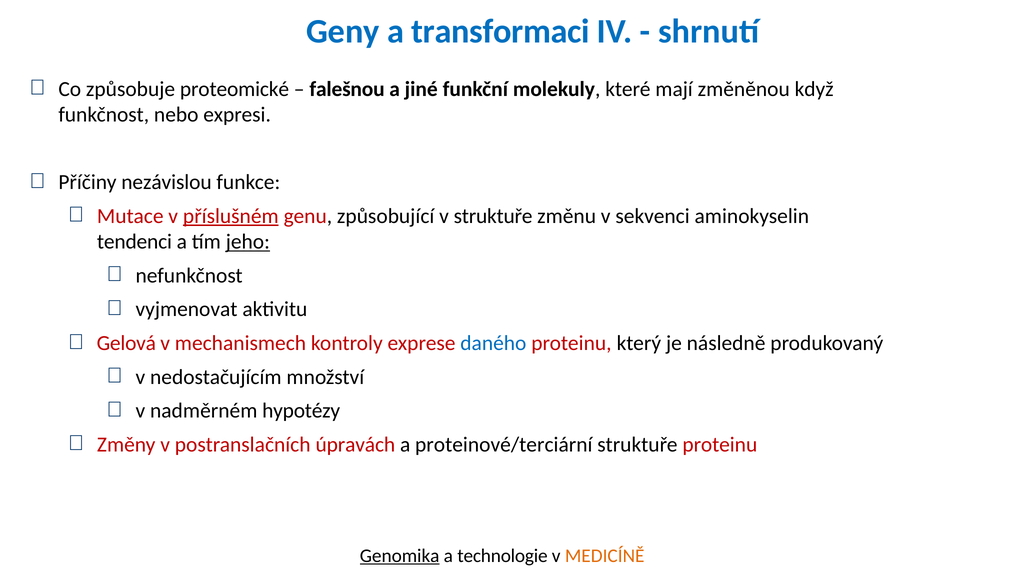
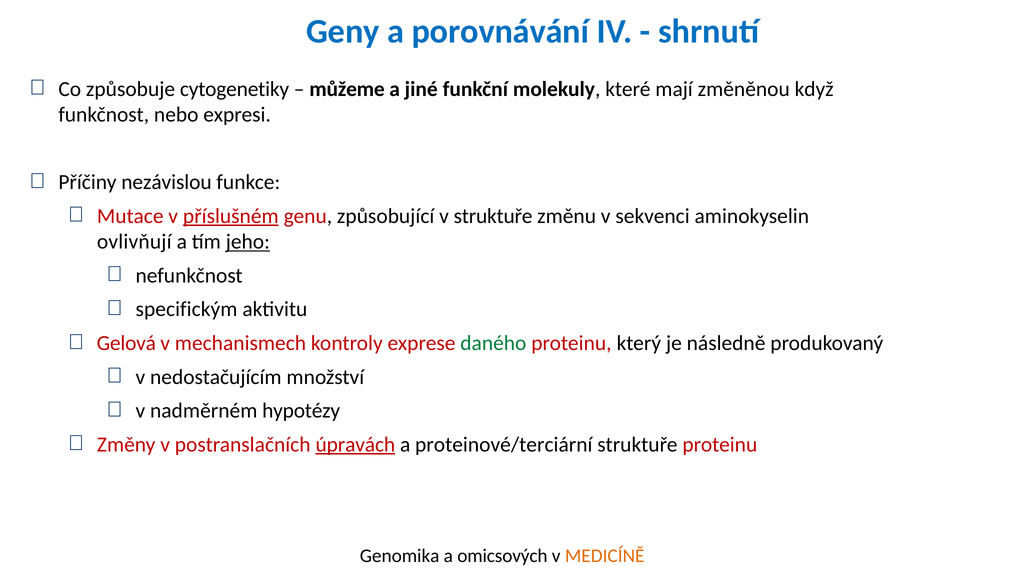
transformaci: transformaci -> porovnávání (500, 31)
proteomické: proteomické -> cytogenetiky (235, 89)
falešnou: falešnou -> můžeme (347, 89)
tendenci: tendenci -> ovlivňují (134, 242)
vyjmenovat: vyjmenovat -> specifickým (187, 309)
daného colour: blue -> green (493, 343)
úpravách underline: none -> present (355, 444)
Genomika underline: present -> none (400, 555)
technologie: technologie -> omicsových (502, 555)
